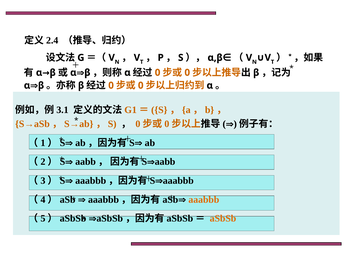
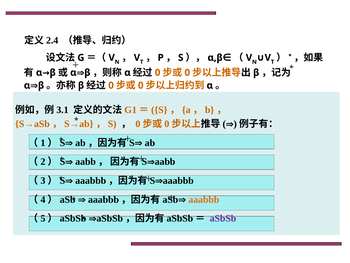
aSbSb colour: orange -> purple (223, 218)
